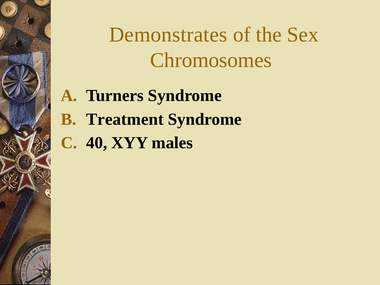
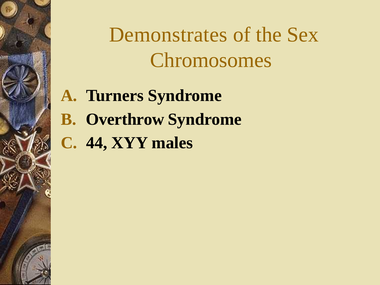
Treatment: Treatment -> Overthrow (125, 119)
40: 40 -> 44 (97, 143)
